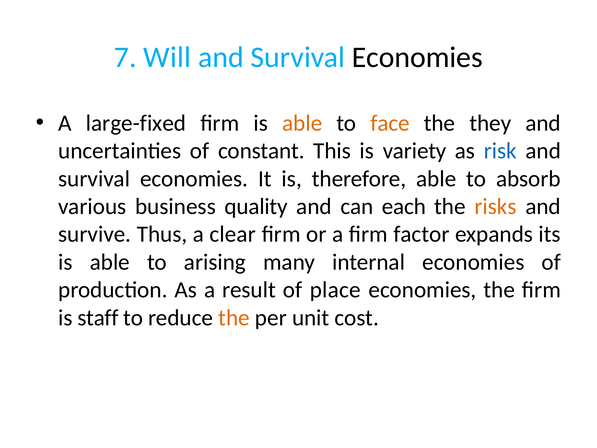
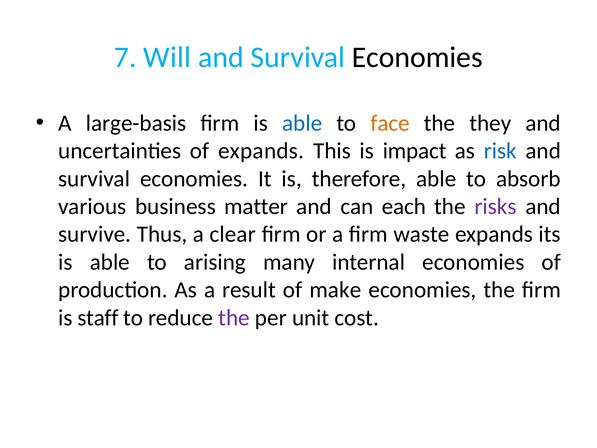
large-fixed: large-fixed -> large-basis (136, 123)
able colour: orange -> blue (302, 123)
of constant: constant -> expands (261, 151)
variety: variety -> impact (415, 151)
quality: quality -> matter (256, 206)
risks colour: orange -> purple (495, 206)
factor: factor -> waste (421, 234)
place: place -> make (335, 290)
the colour: orange -> purple (234, 318)
